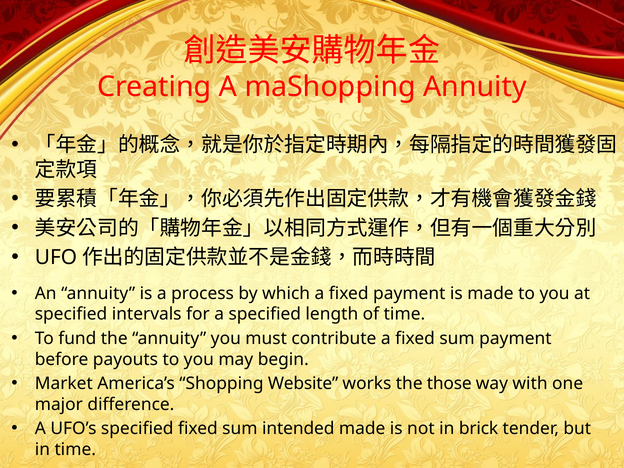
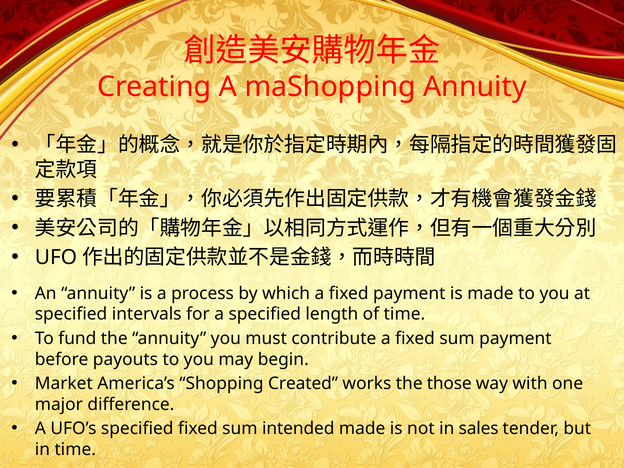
Website: Website -> Created (303, 384)
brick: brick -> sales (479, 429)
